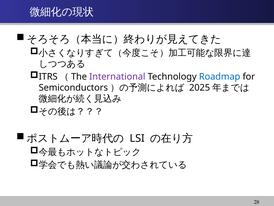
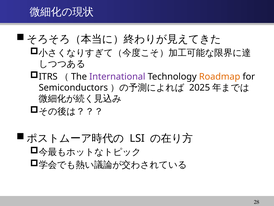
Roadmap colour: blue -> orange (220, 76)
